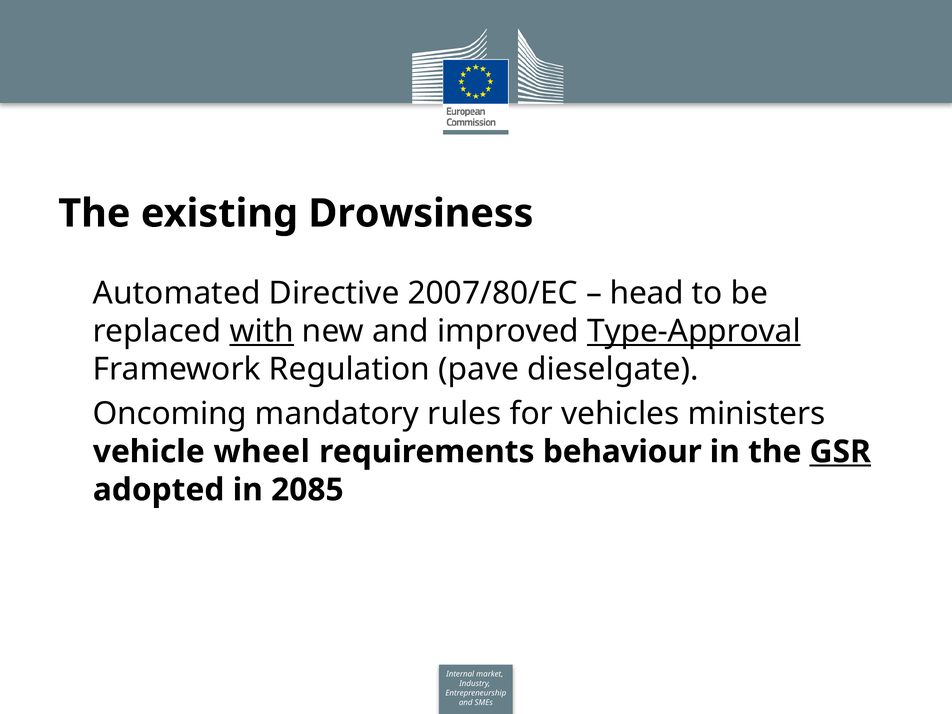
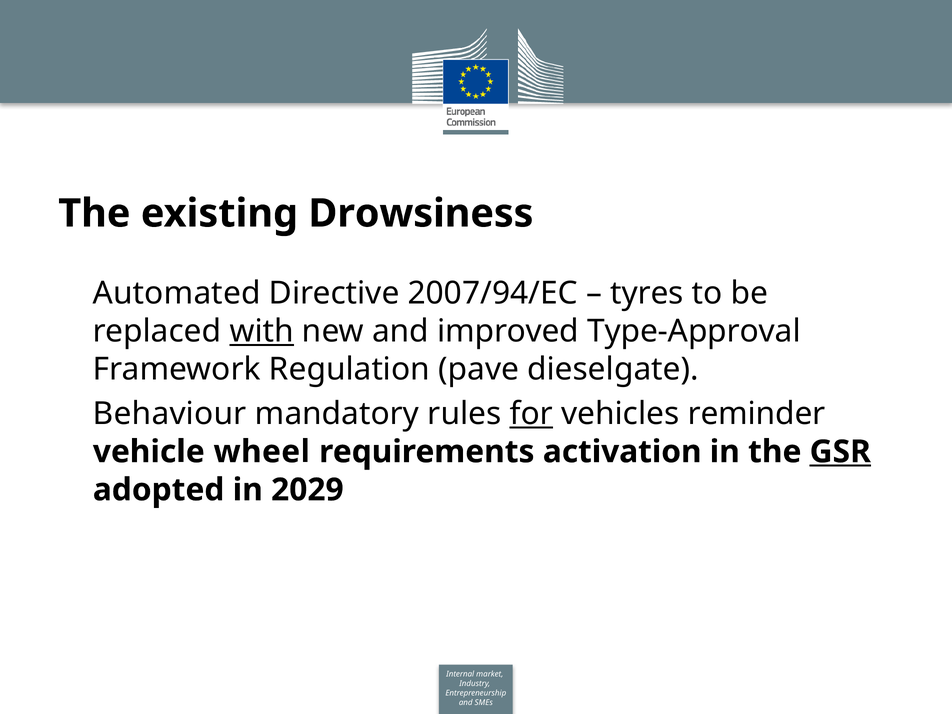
2007/80/EC: 2007/80/EC -> 2007/94/EC (493, 293)
head: head -> tyres (647, 293)
Type-Approval underline: present -> none (694, 331)
Oncoming: Oncoming -> Behaviour (170, 414)
for underline: none -> present (531, 414)
ministers: ministers -> reminder (757, 414)
behaviour: behaviour -> activation (622, 452)
2085: 2085 -> 2029 (307, 490)
